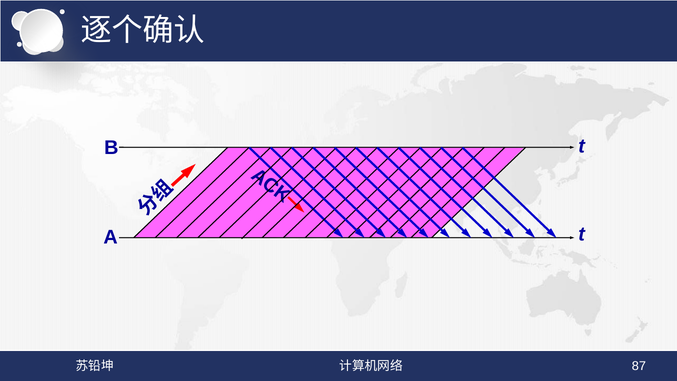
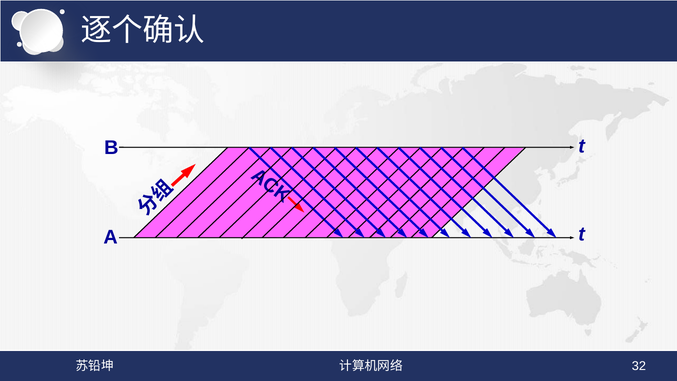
87: 87 -> 32 (639, 366)
